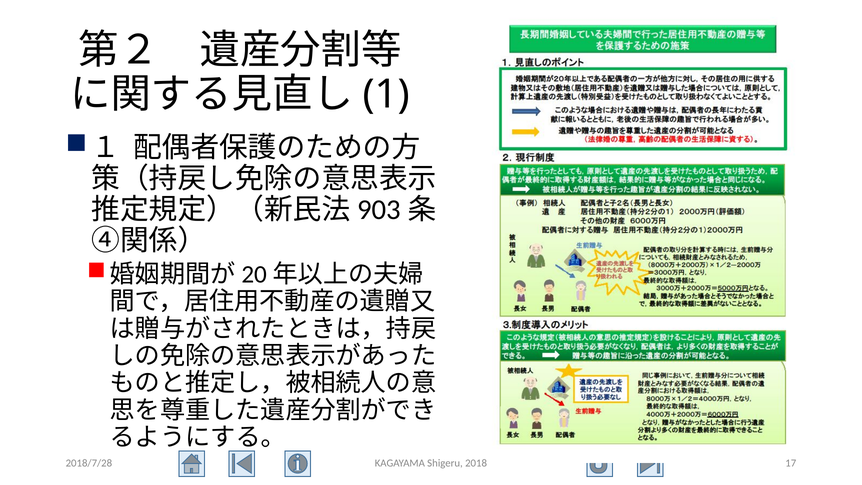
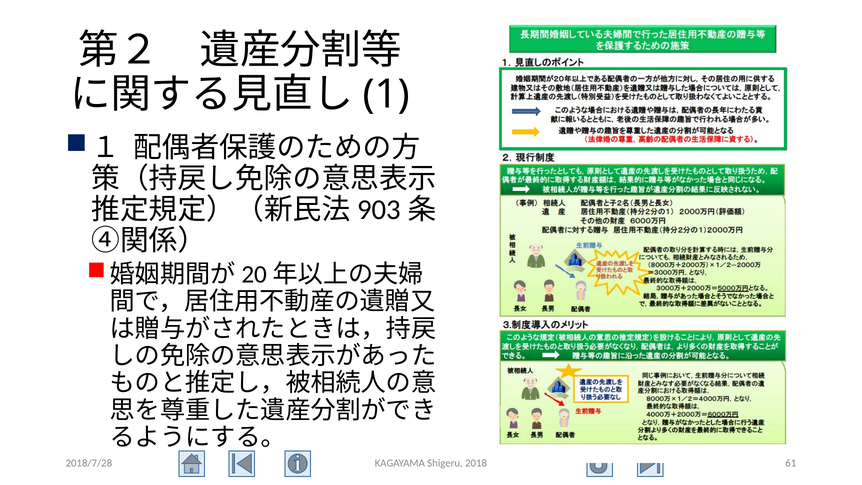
17: 17 -> 61 (791, 463)
